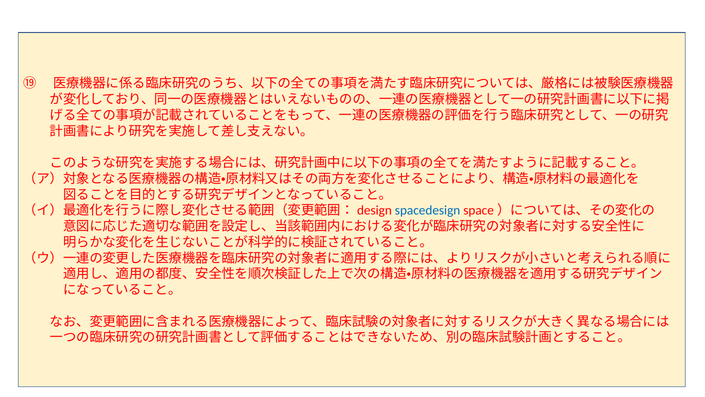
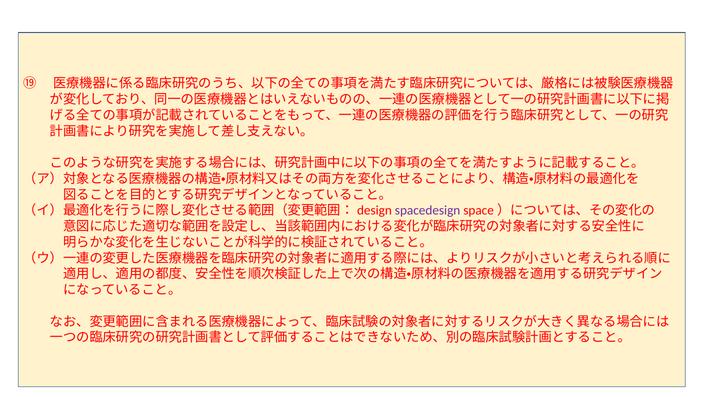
spacedesign colour: blue -> purple (428, 210)
